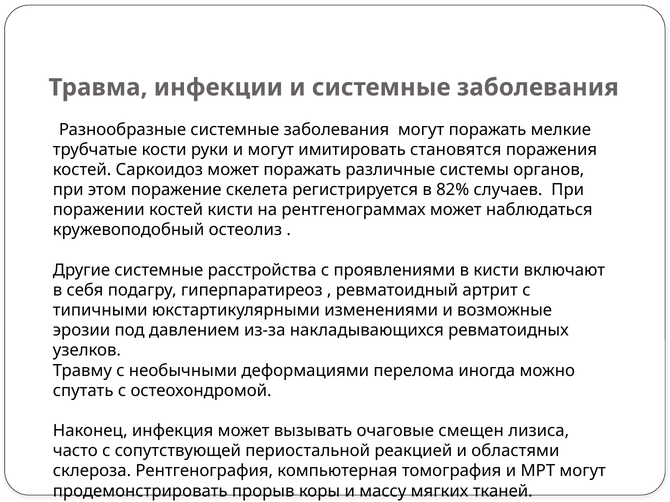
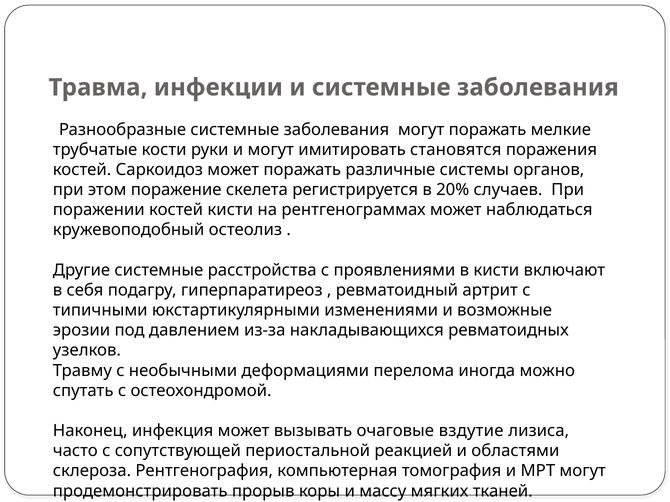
82%: 82% -> 20% (453, 190)
смещен: смещен -> вздутие (471, 431)
